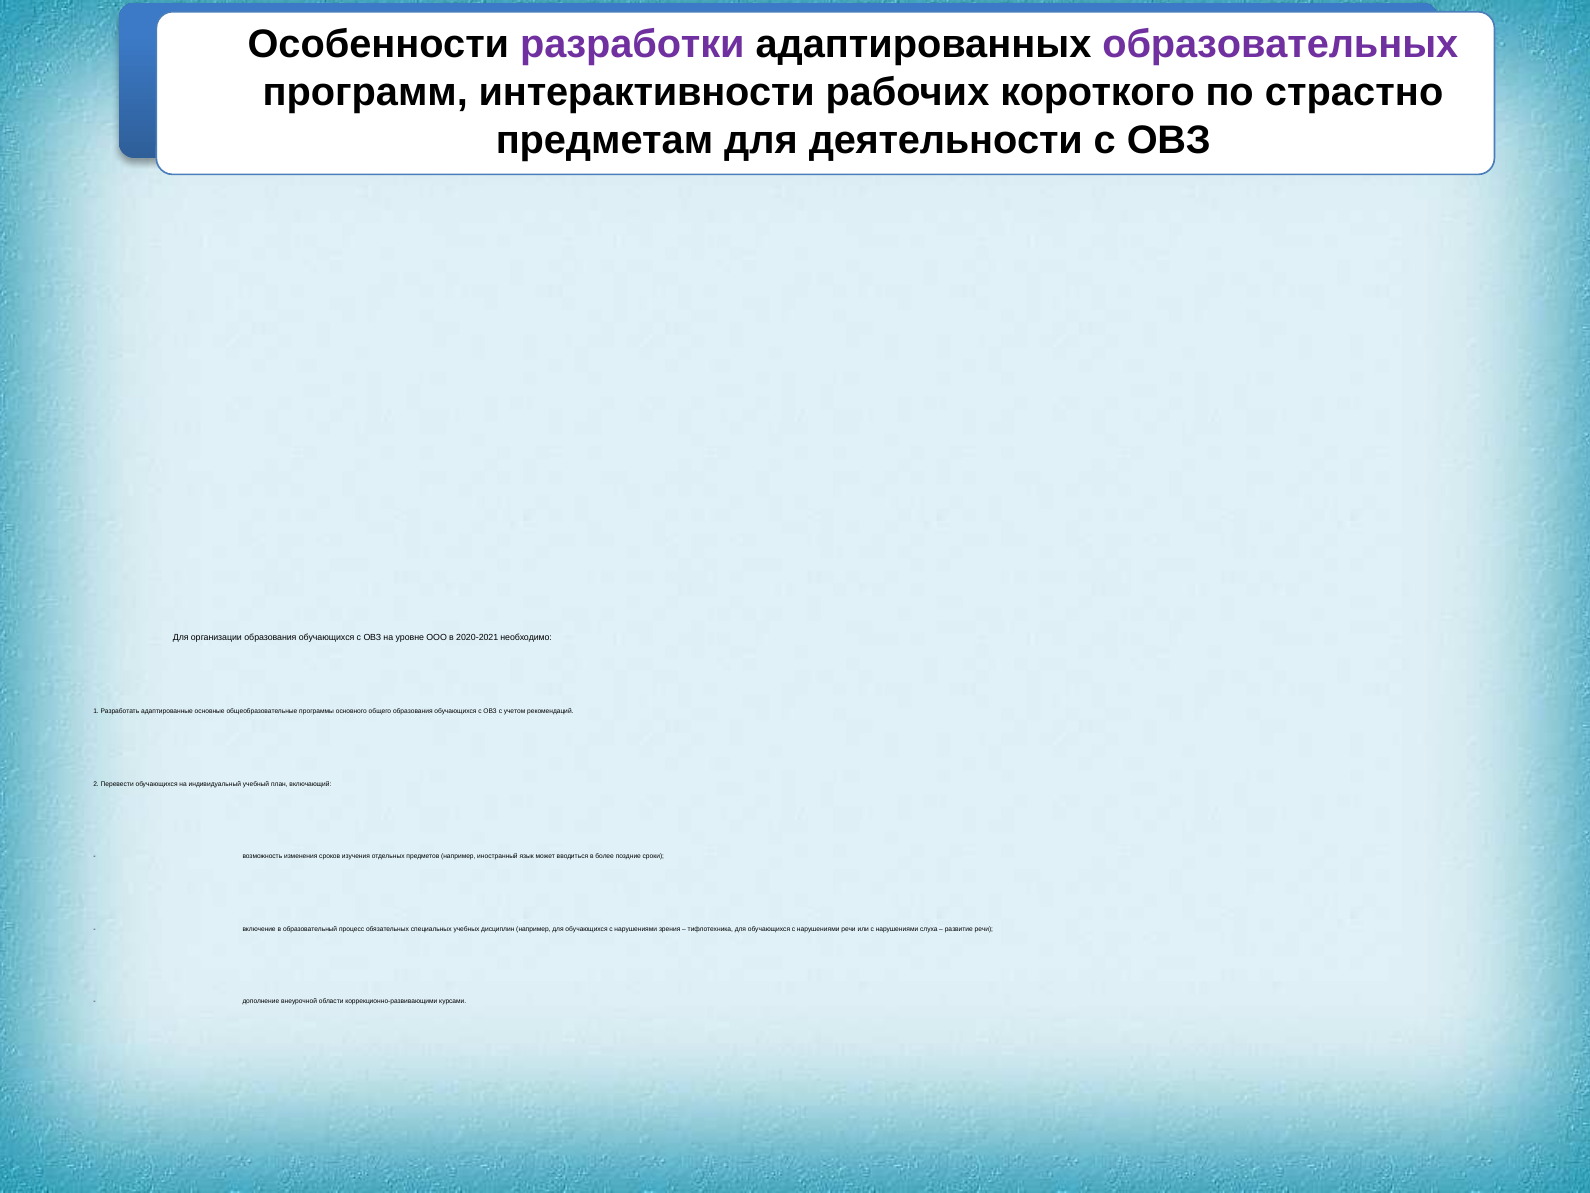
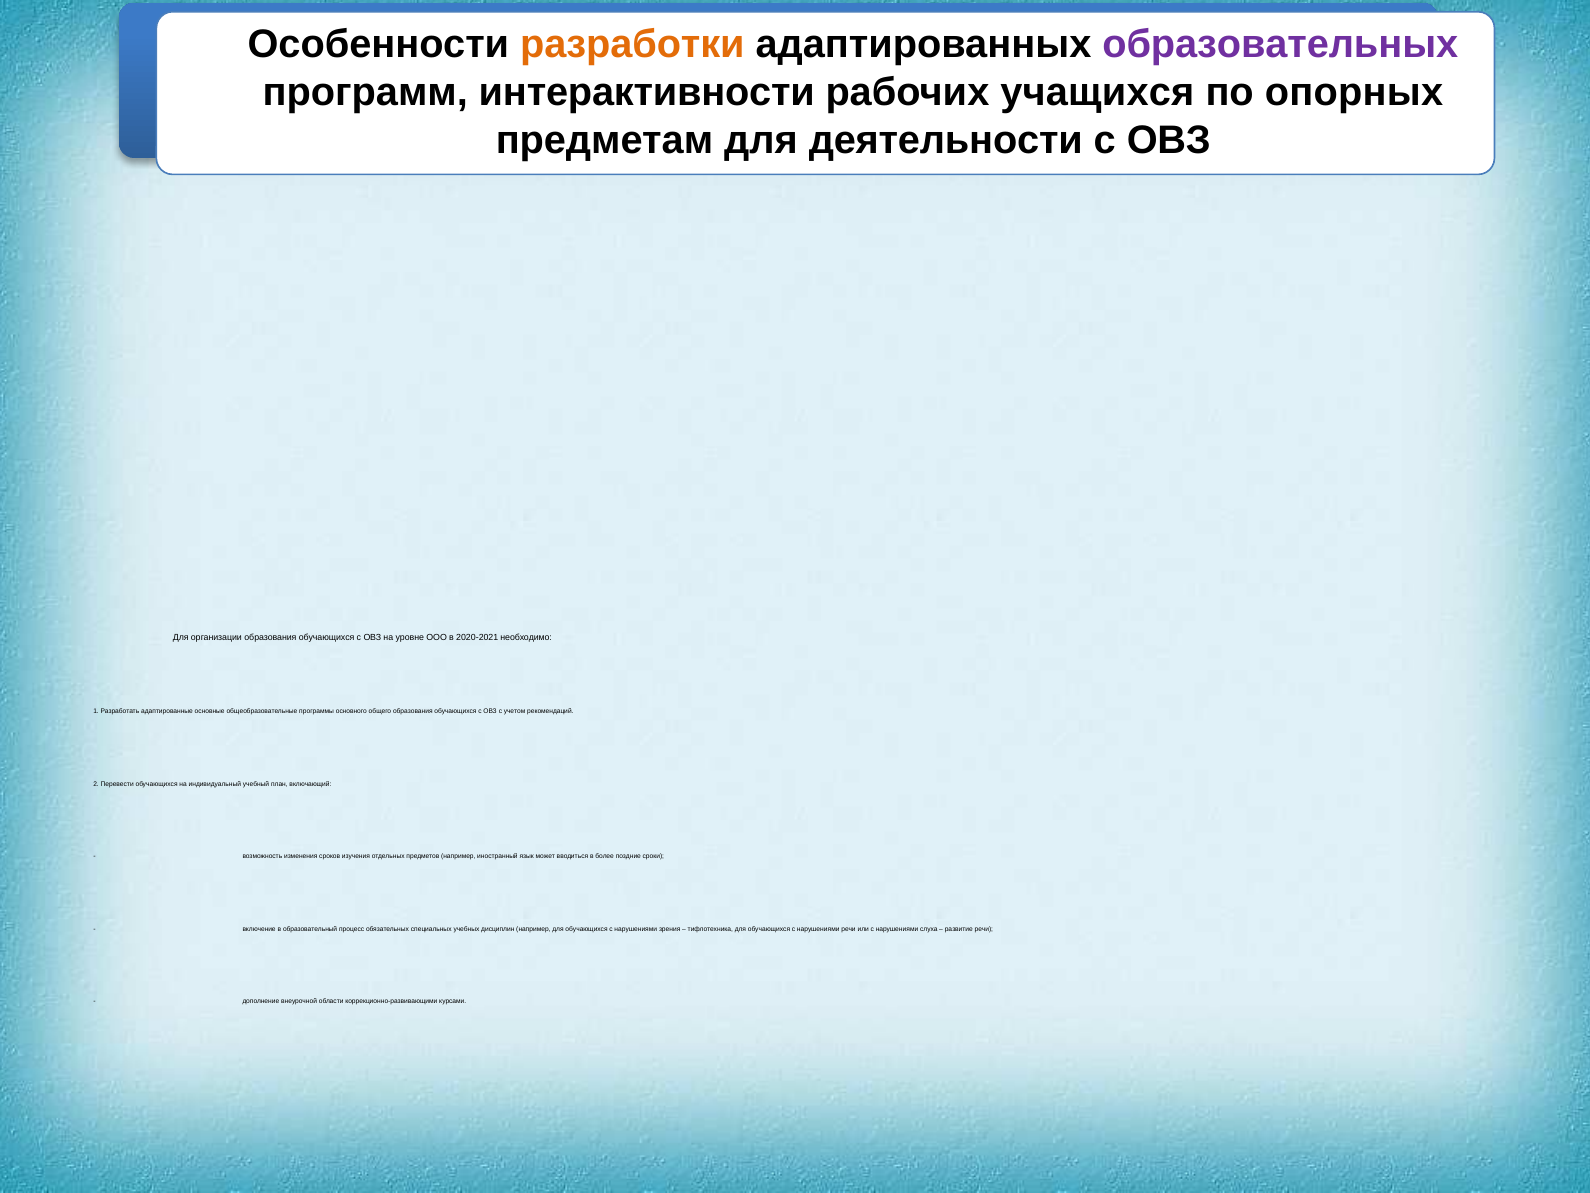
разработки colour: purple -> orange (632, 45)
короткого: короткого -> учащихся (1097, 92)
страстно: страстно -> опорных (1354, 92)
